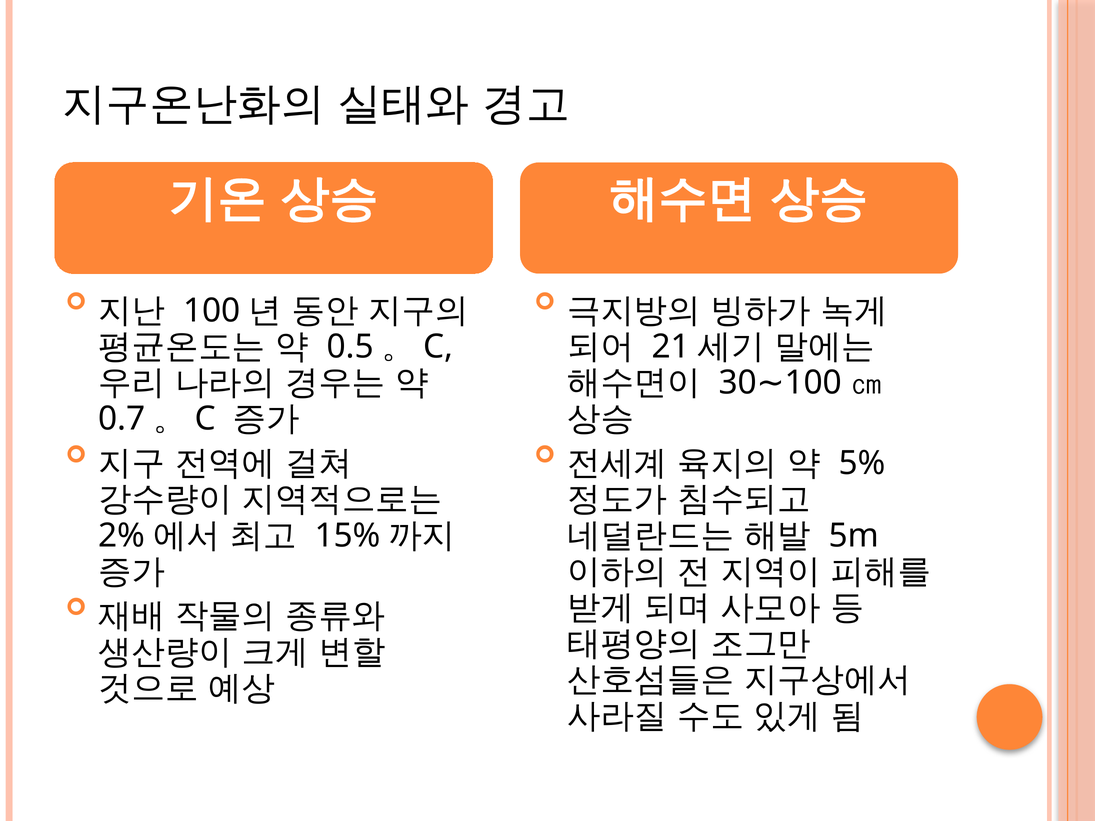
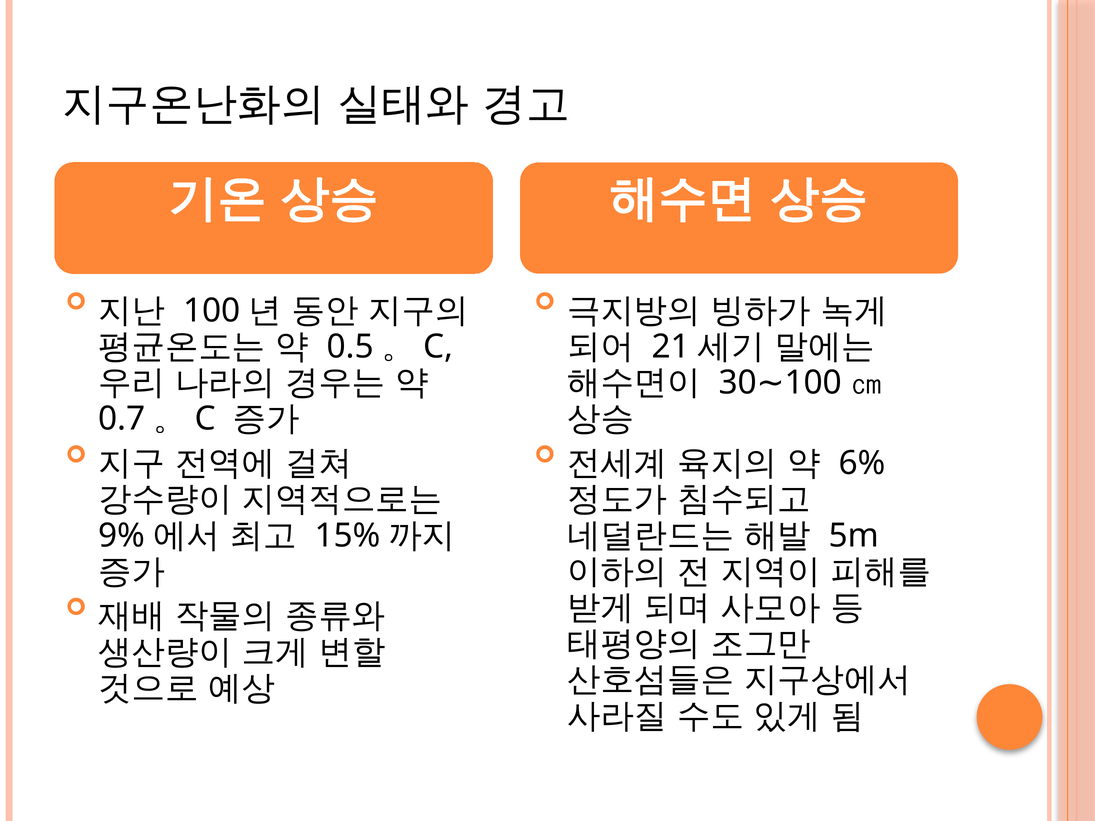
5%: 5% -> 6% (862, 463)
2%: 2% -> 9% (122, 536)
